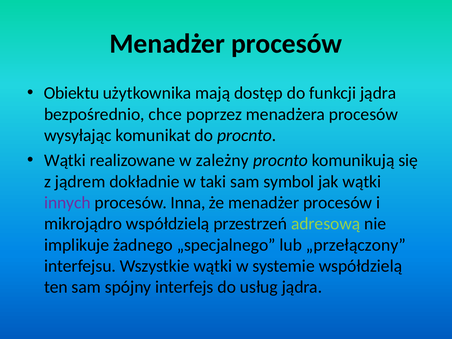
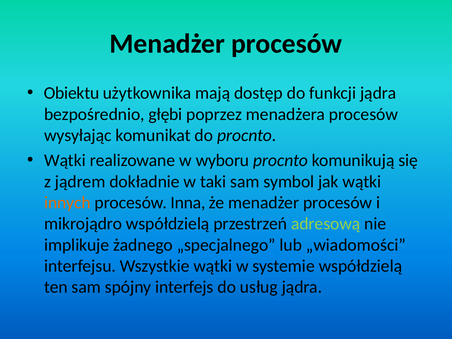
chce: chce -> głębi (165, 114)
zależny: zależny -> wyboru (222, 160)
innych colour: purple -> orange (67, 203)
„przełączony: „przełączony -> „wiadomości (356, 245)
